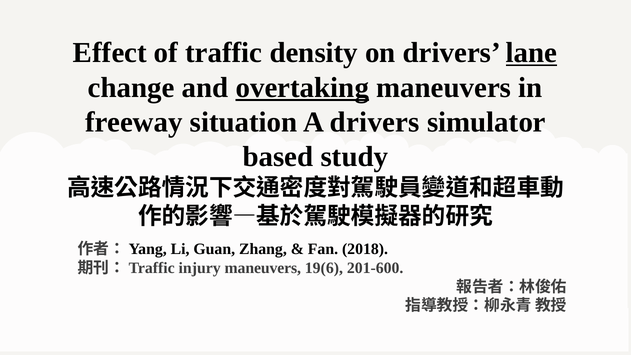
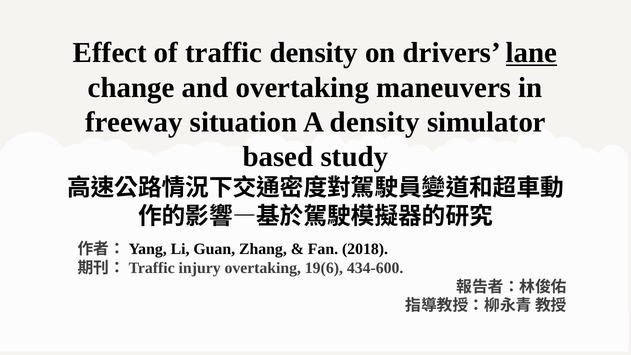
overtaking underline: present -> none (302, 88)
A drivers: drivers -> density (375, 122)
injury maneuvers: maneuvers -> overtaking (263, 268)
201-600: 201-600 -> 434-600 (375, 268)
